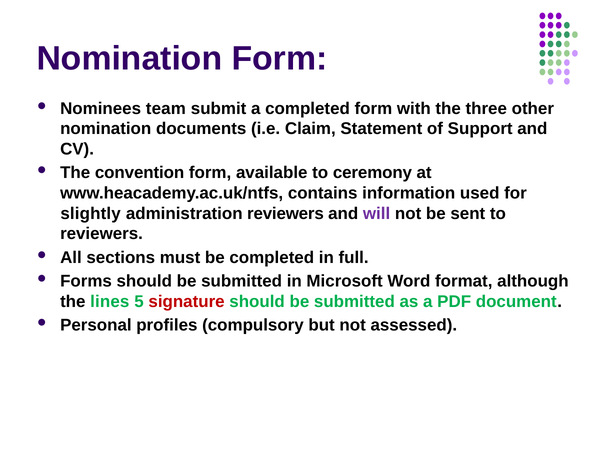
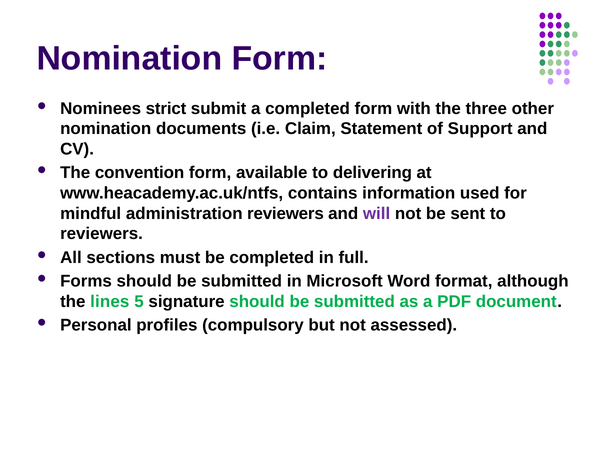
team: team -> strict (166, 108)
ceremony: ceremony -> delivering (372, 173)
slightly: slightly -> mindful (91, 213)
signature colour: red -> black (187, 301)
